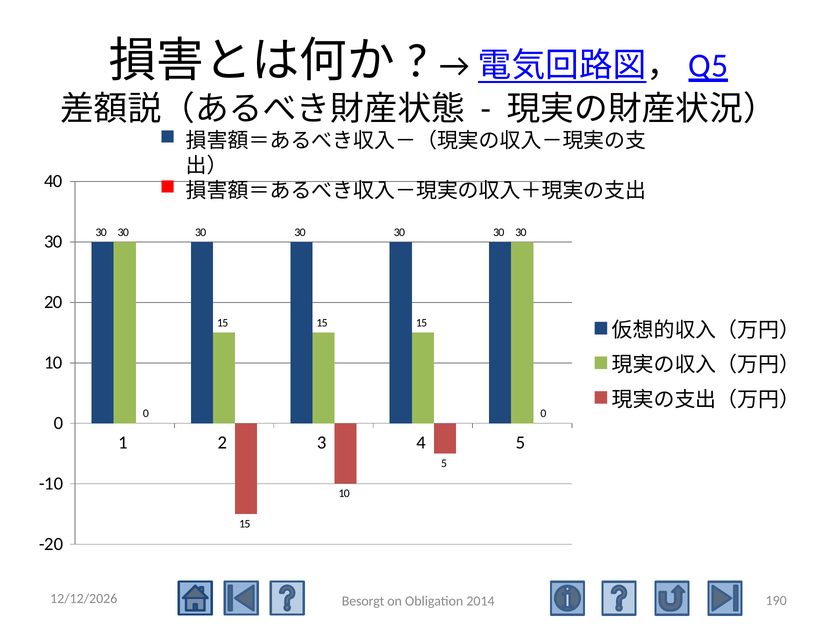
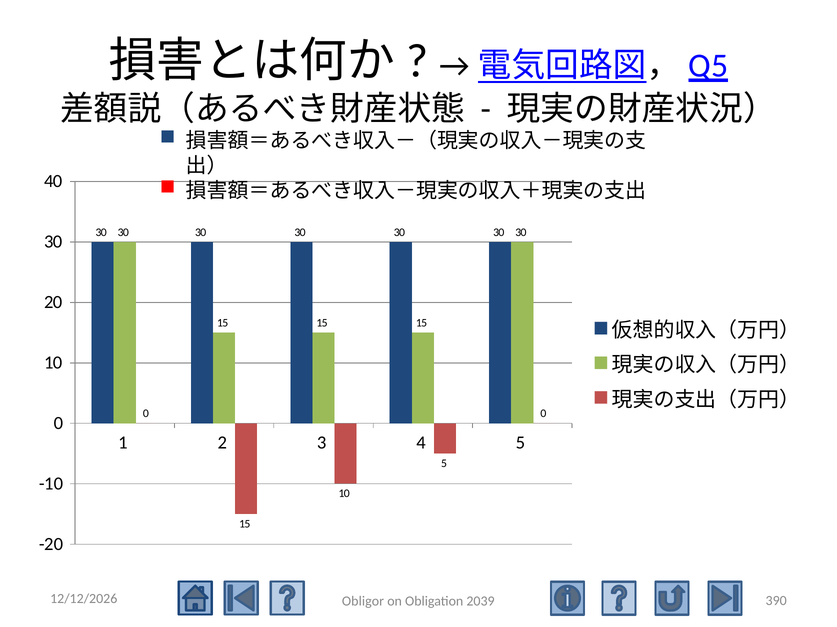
190: 190 -> 390 (776, 601)
Besorgt: Besorgt -> Obligor (363, 602)
2014: 2014 -> 2039 (481, 602)
